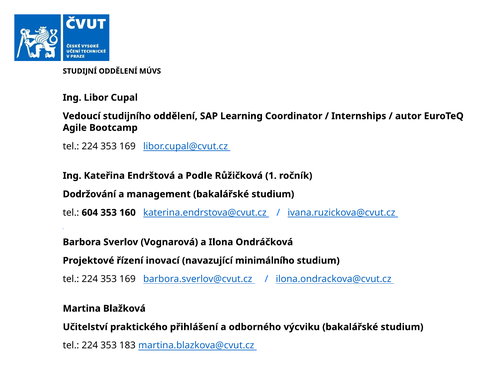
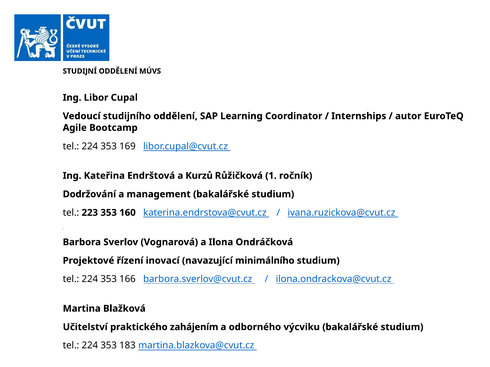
Podle: Podle -> Kurzů (199, 176)
604: 604 -> 223 (90, 213)
169: 169 -> 166 (127, 279)
přihlášení: přihlášení -> zahájením (194, 327)
